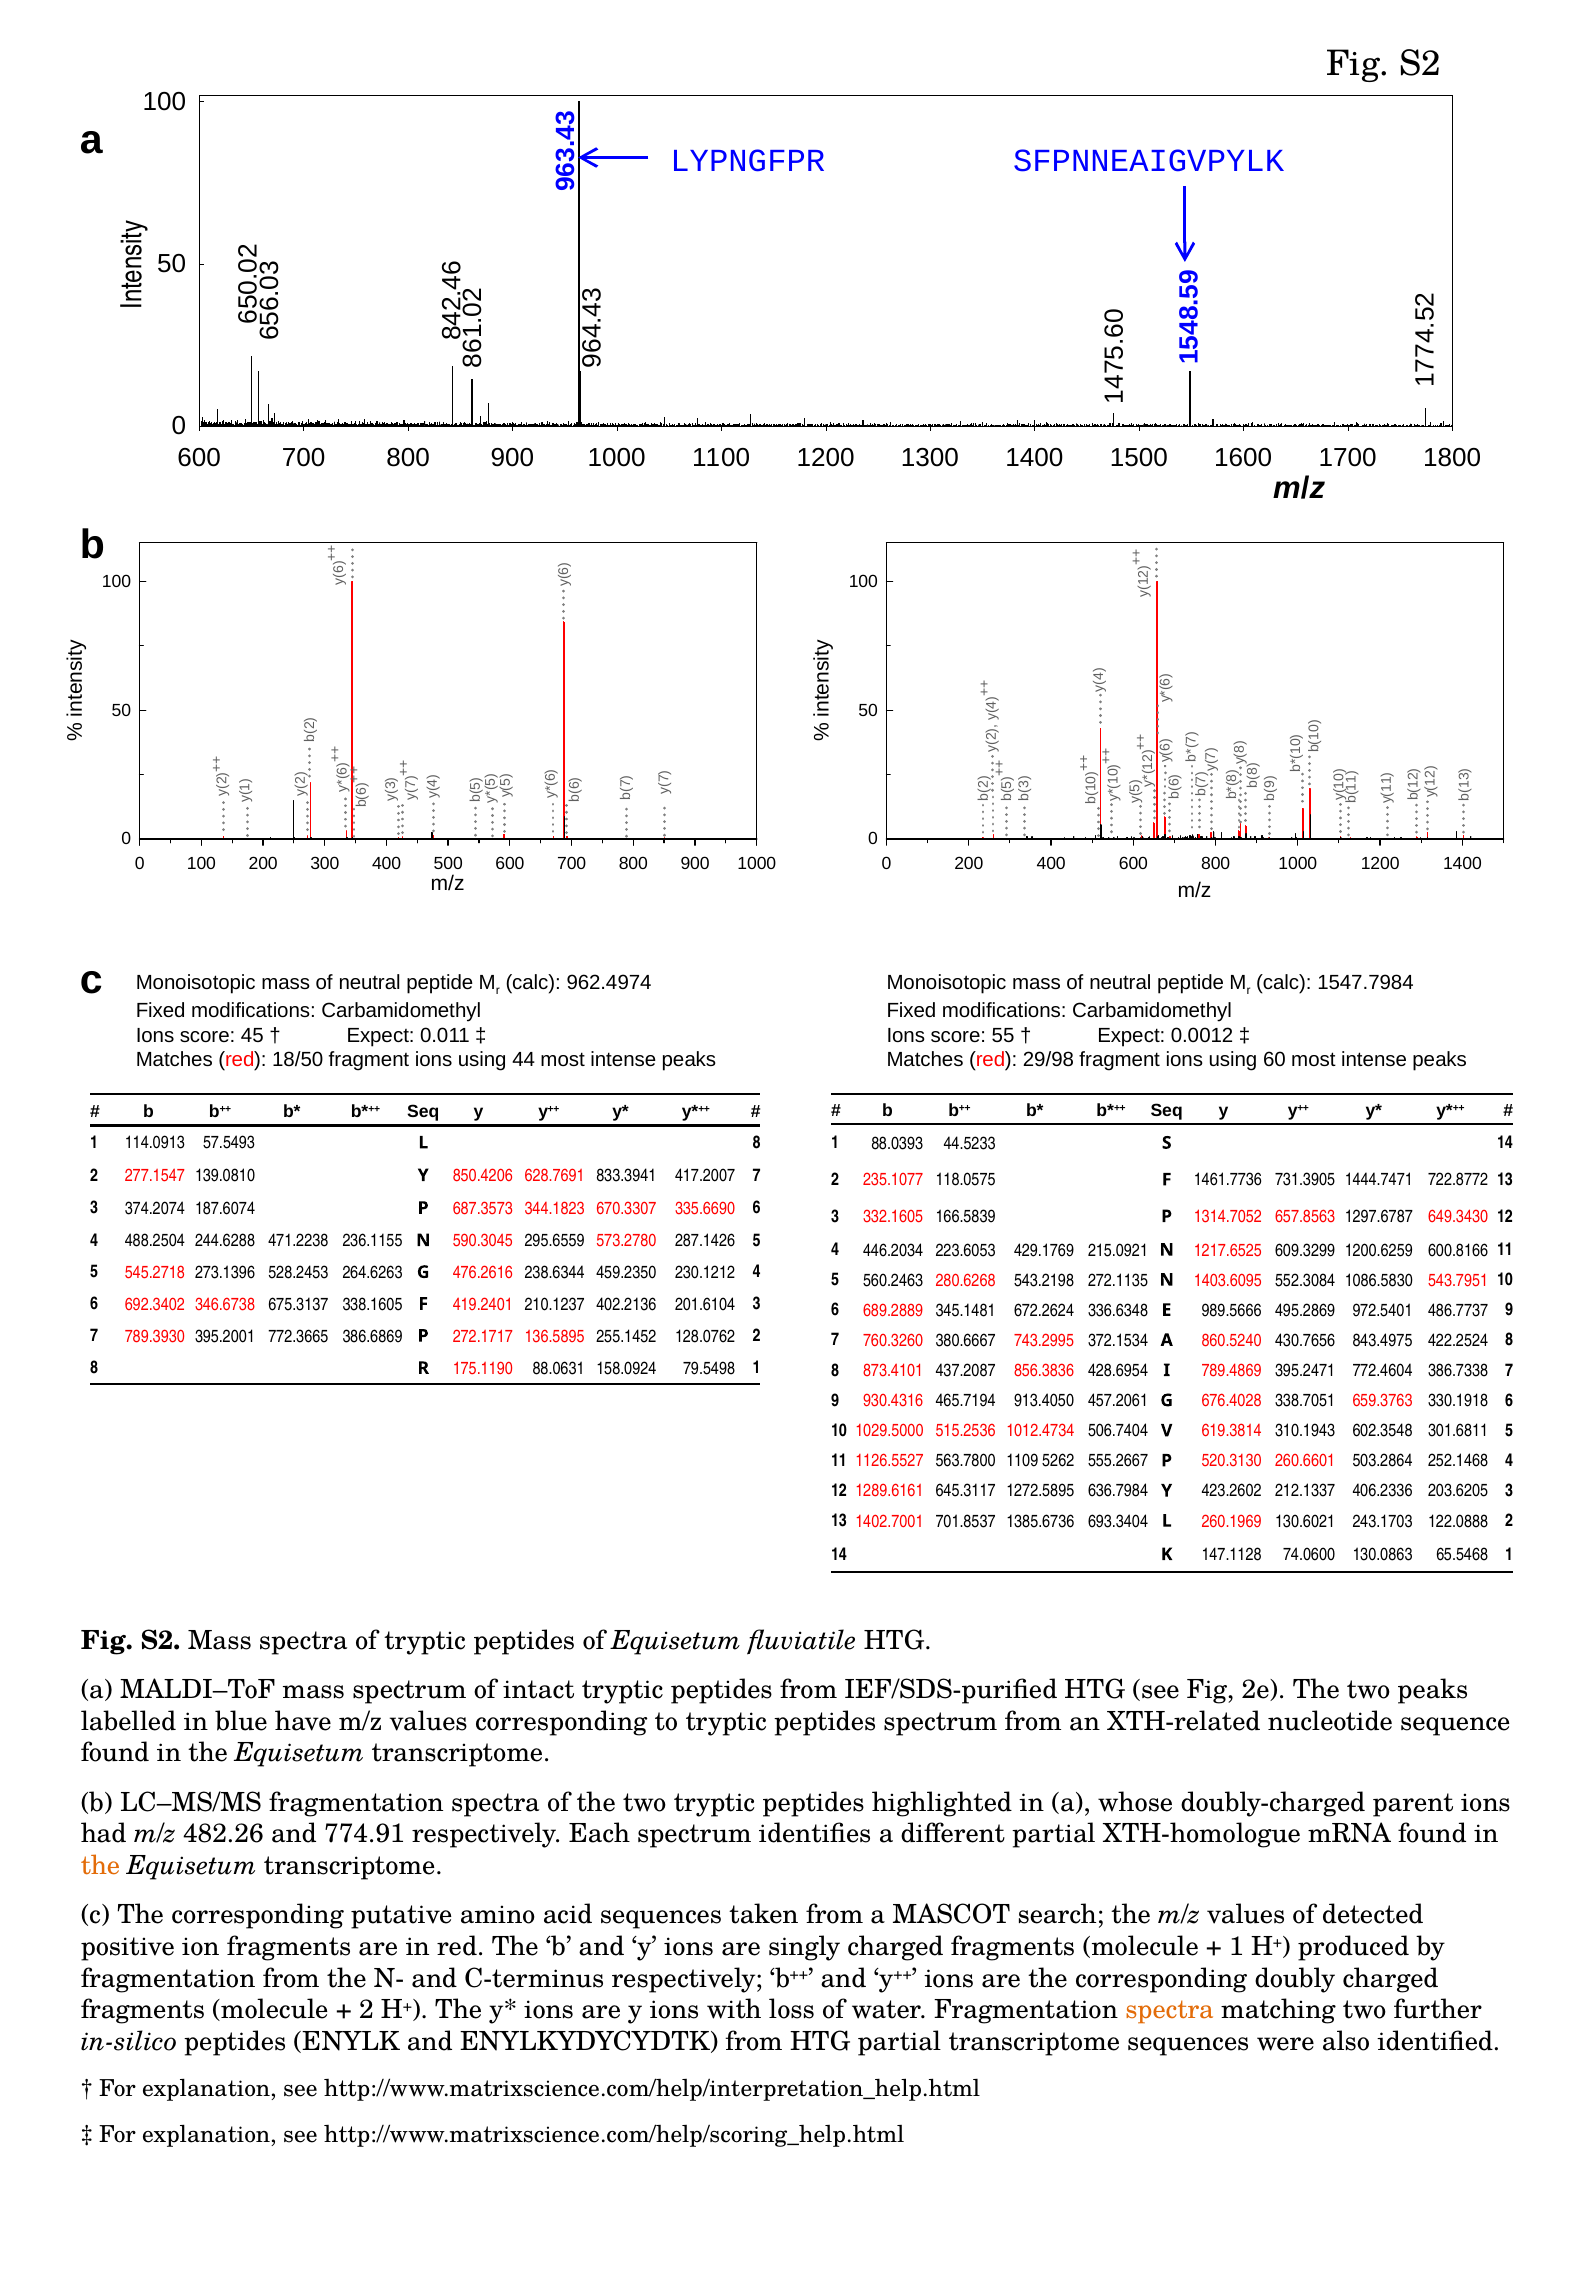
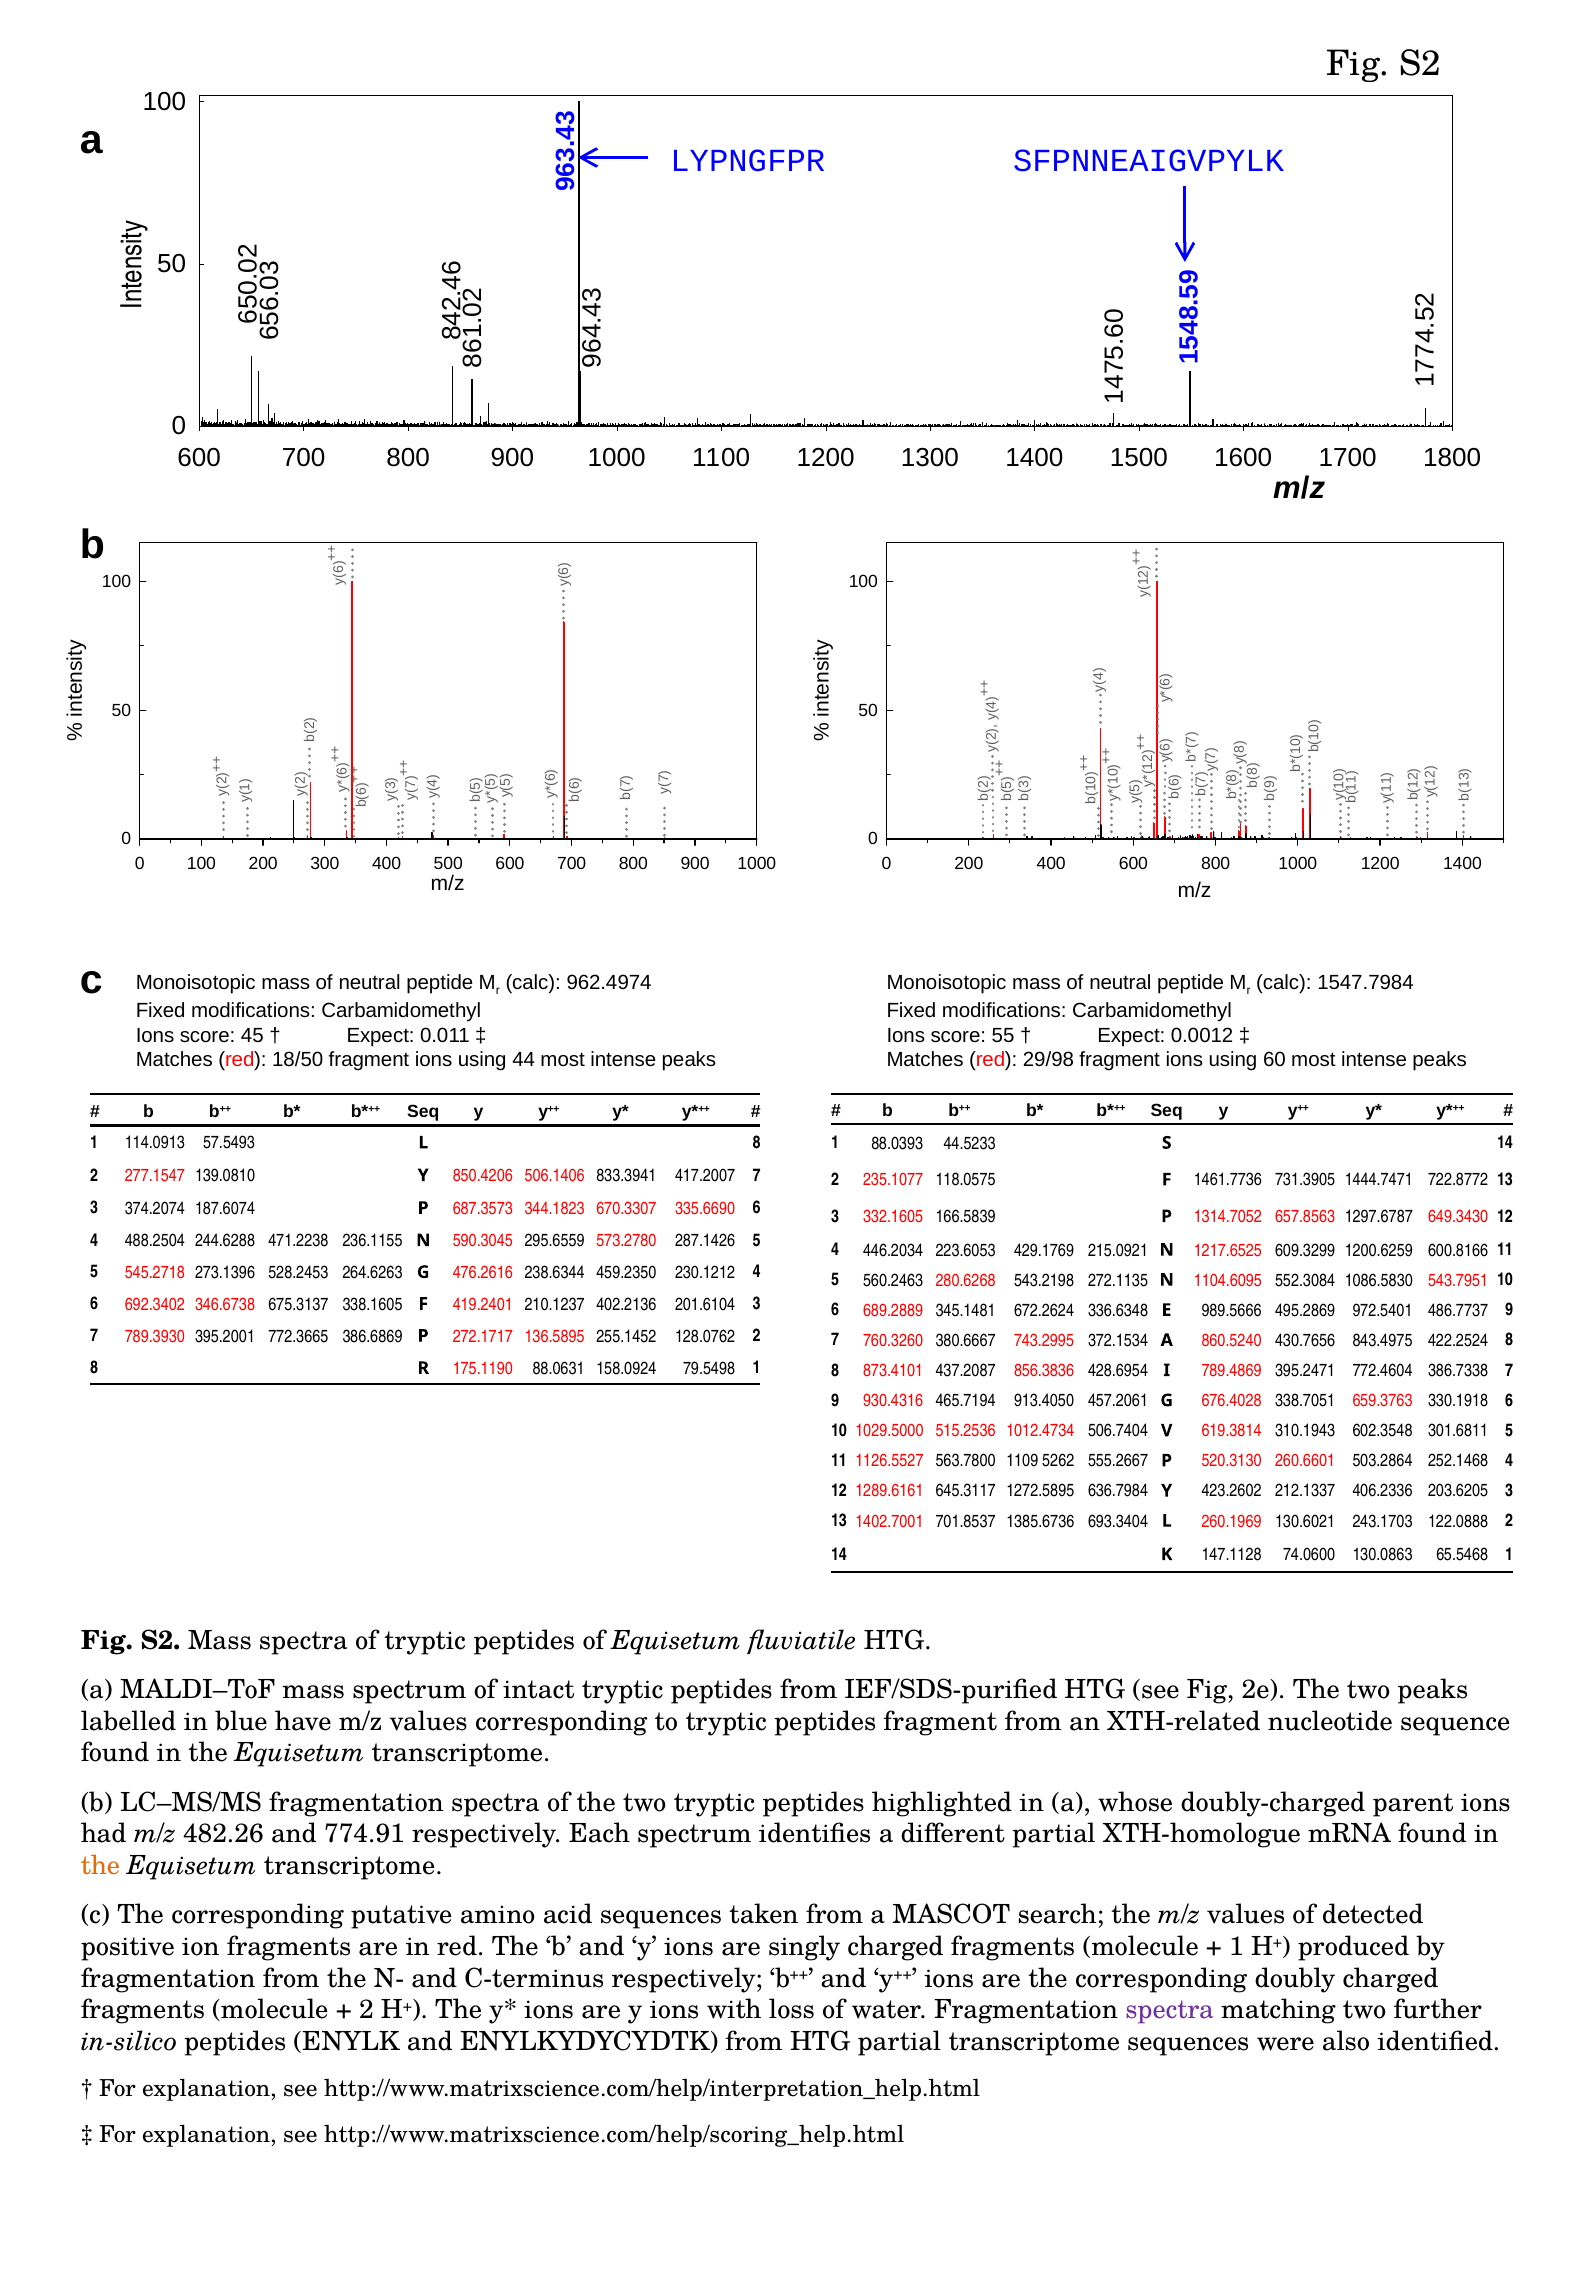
628.7691: 628.7691 -> 506.1406 (555, 1176)
1403.6095: 1403.6095 -> 1104.6095 (1228, 1281)
peptides spectrum: spectrum -> fragment (940, 1722)
spectra colour: orange -> purple (1170, 2011)
